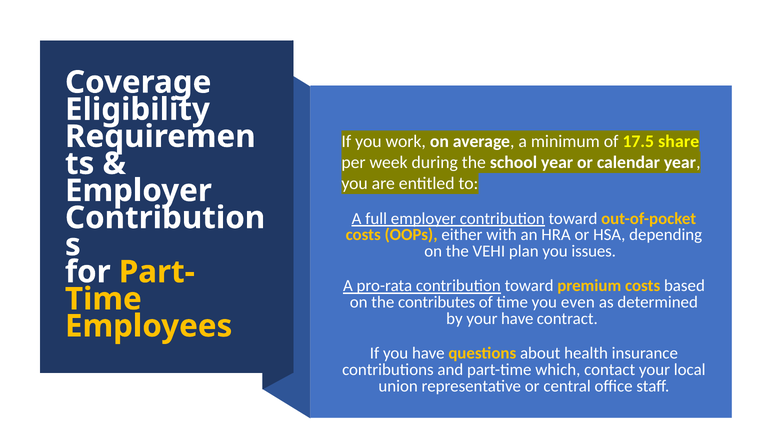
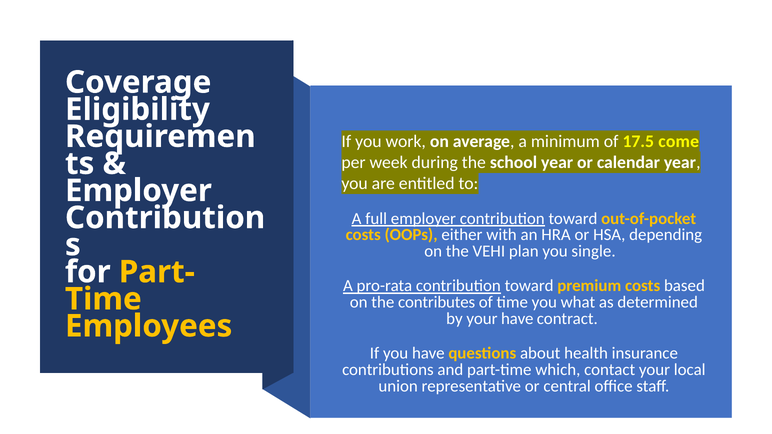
share: share -> come (679, 141)
issues: issues -> single (594, 251)
even: even -> what (578, 302)
